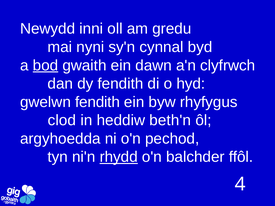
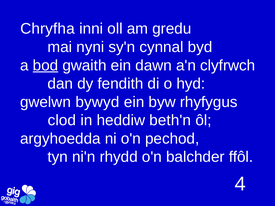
Newydd: Newydd -> Chryfha (48, 29)
gwelwn fendith: fendith -> bywyd (97, 102)
rhydd underline: present -> none (119, 157)
